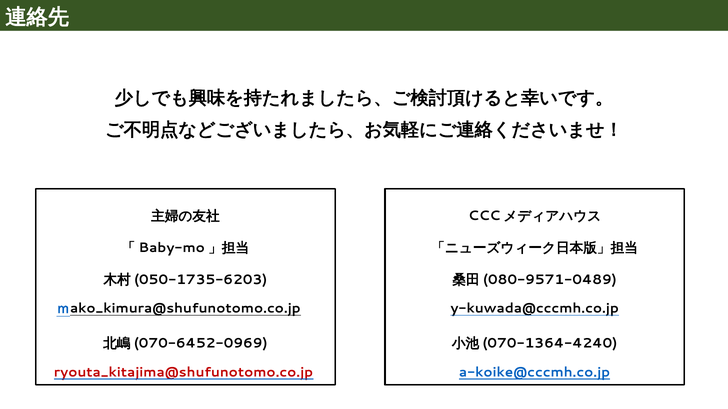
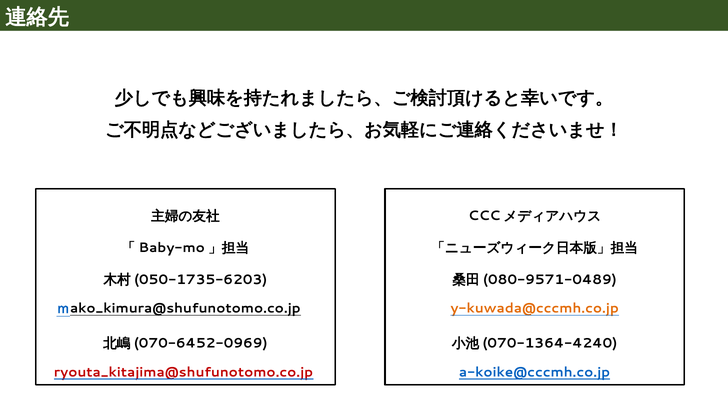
y-kuwada@cccmh.co.jp colour: black -> orange (535, 309)
